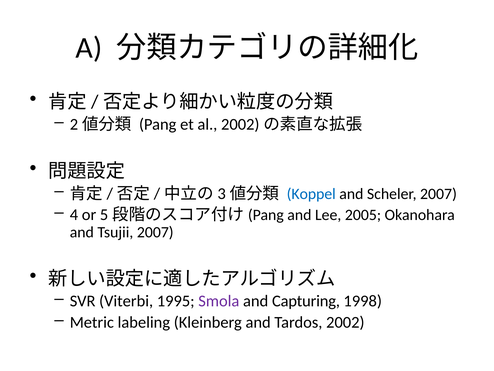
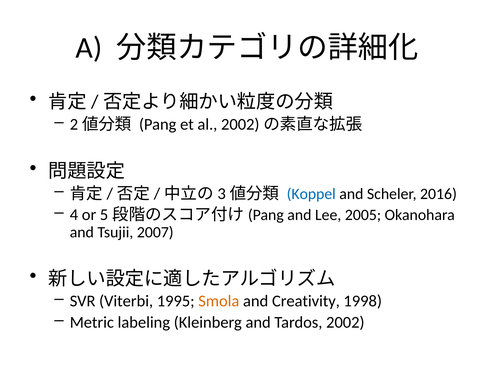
Scheler 2007: 2007 -> 2016 (438, 194)
Smola colour: purple -> orange (219, 301)
Capturing: Capturing -> Creativity (306, 301)
